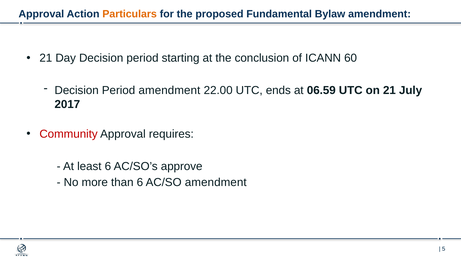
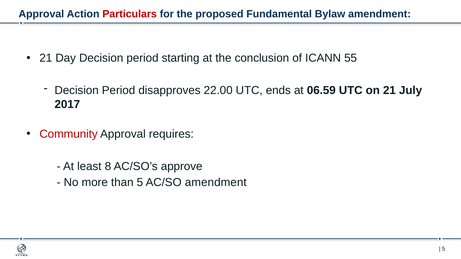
Particulars colour: orange -> red (130, 14)
60: 60 -> 55 (351, 58)
Period amendment: amendment -> disapproves (169, 91)
least 6: 6 -> 8 (108, 167)
than 6: 6 -> 5 (140, 183)
